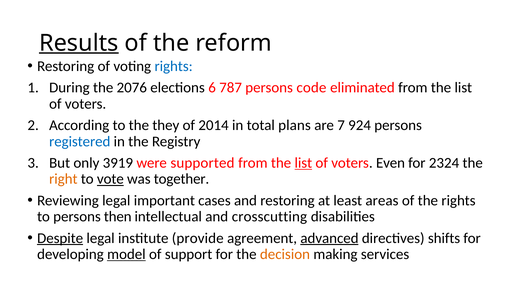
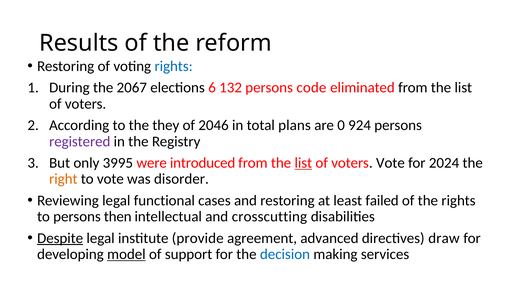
Results underline: present -> none (79, 43)
2076: 2076 -> 2067 (132, 88)
787: 787 -> 132 (231, 88)
2014: 2014 -> 2046 (214, 126)
7: 7 -> 0 (341, 126)
registered colour: blue -> purple (80, 142)
3919: 3919 -> 3995 (118, 163)
supported: supported -> introduced (203, 163)
voters Even: Even -> Vote (390, 163)
2324: 2324 -> 2024 (444, 163)
vote underline: present -> none (110, 179)
together: together -> disorder (181, 179)
important: important -> functional (164, 201)
areas: areas -> failed (382, 201)
advanced underline: present -> none (329, 239)
shifts: shifts -> draw (444, 239)
decision colour: orange -> blue (285, 255)
